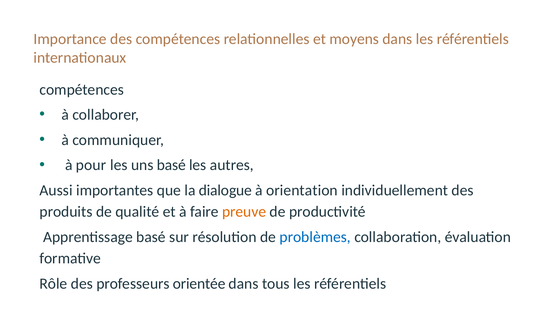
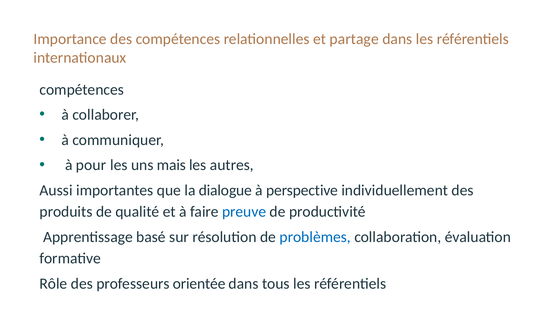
moyens: moyens -> partage (354, 39)
uns basé: basé -> mais (171, 165)
orientation: orientation -> perspective (302, 190)
preuve colour: orange -> blue (244, 212)
